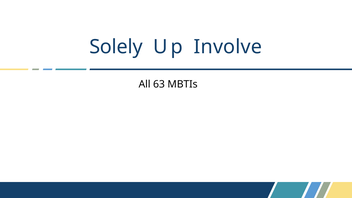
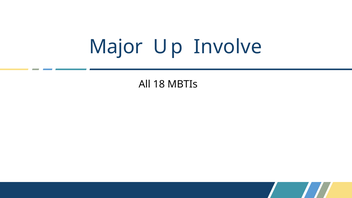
Solely: Solely -> Major (116, 47)
63: 63 -> 18 (159, 84)
